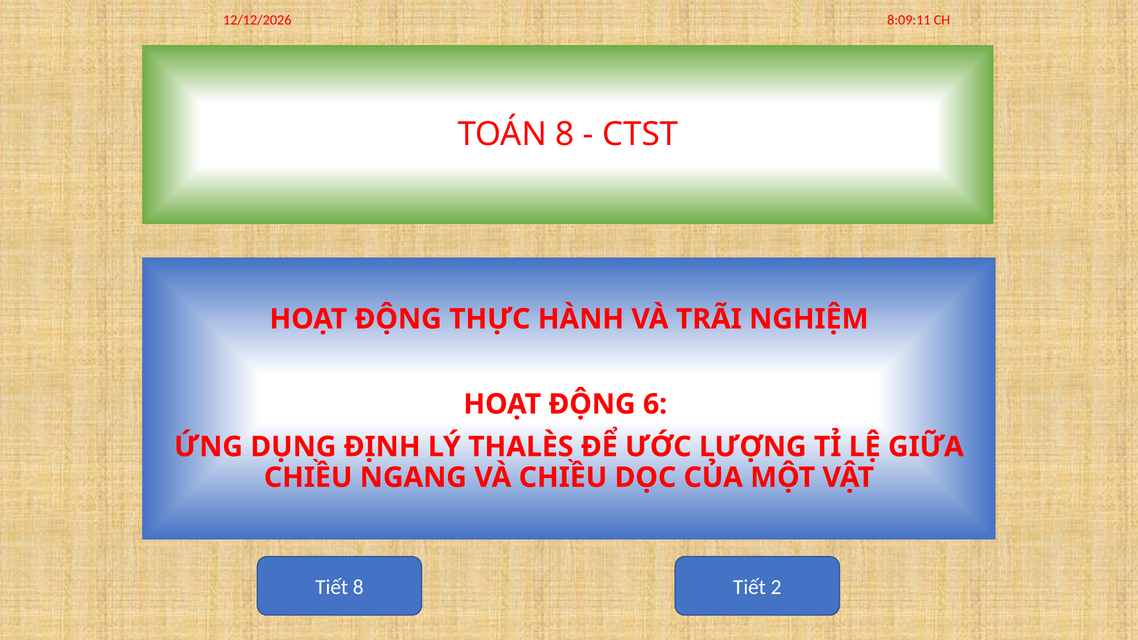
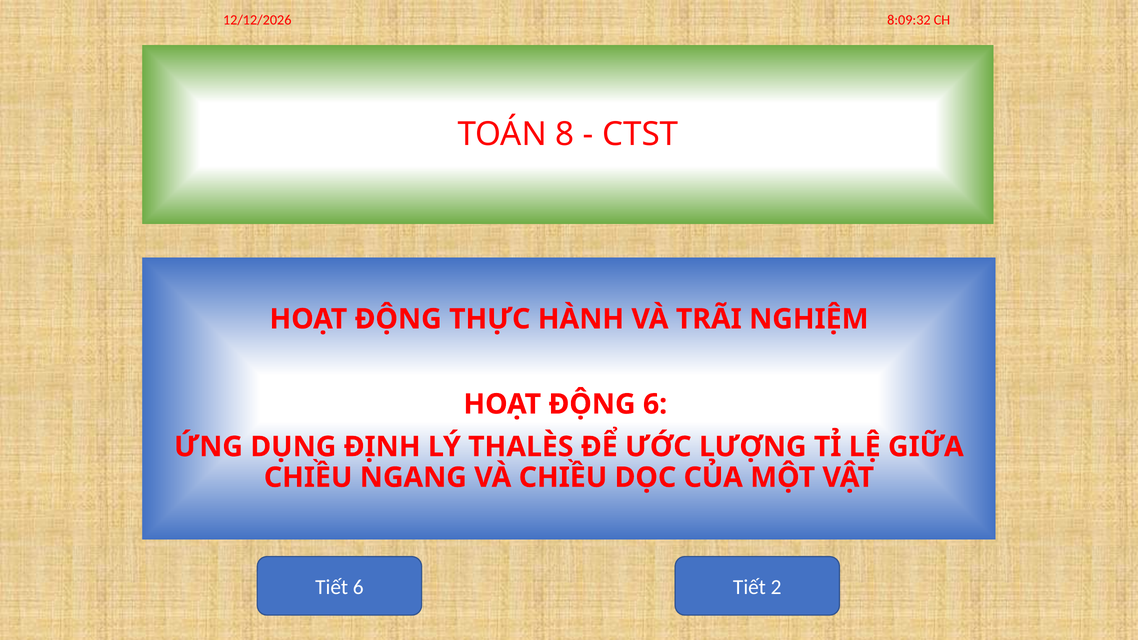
8:09:11: 8:09:11 -> 8:09:32 (909, 20)
Tiết 8: 8 -> 6 (358, 587)
